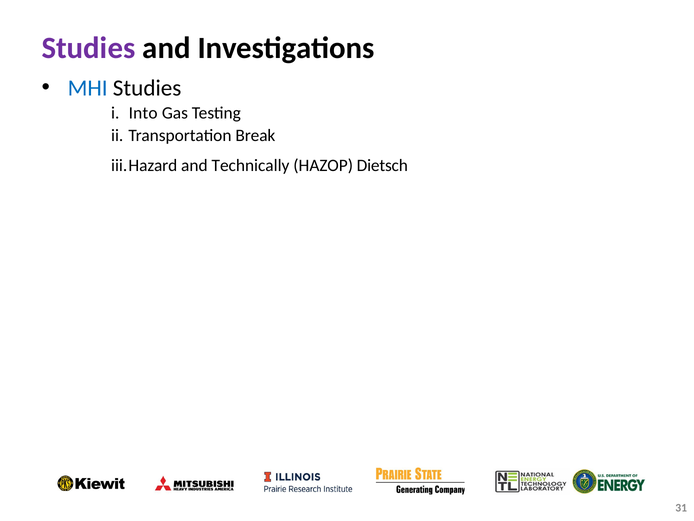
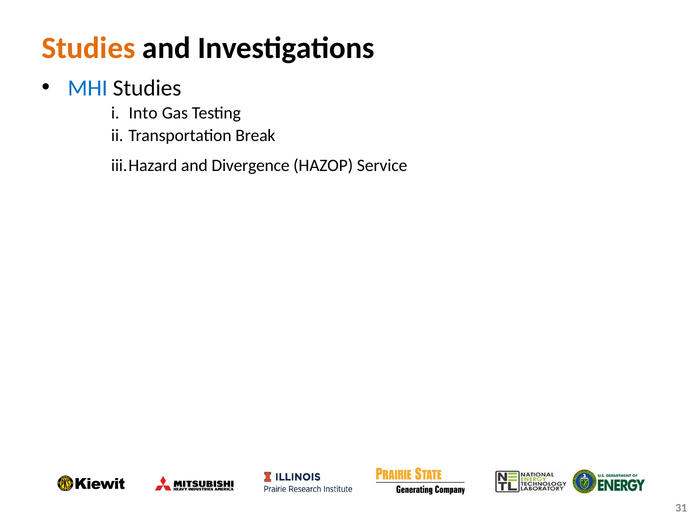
Studies colour: purple -> orange (89, 48)
Technically: Technically -> Divergence (251, 165)
Dietsch: Dietsch -> Service (382, 165)
